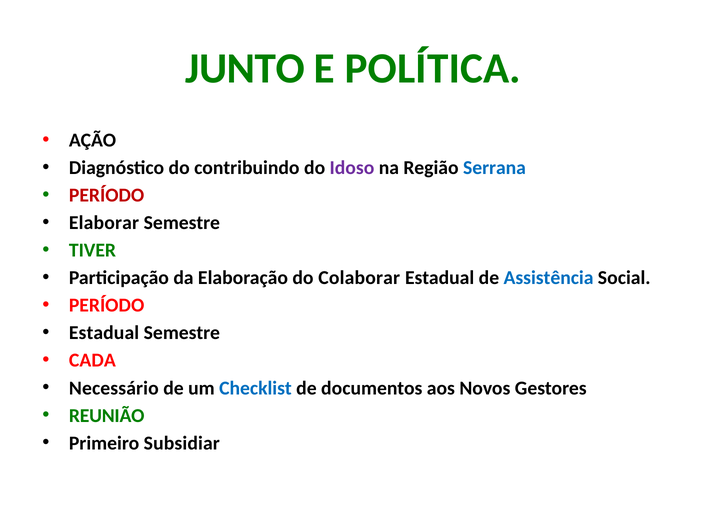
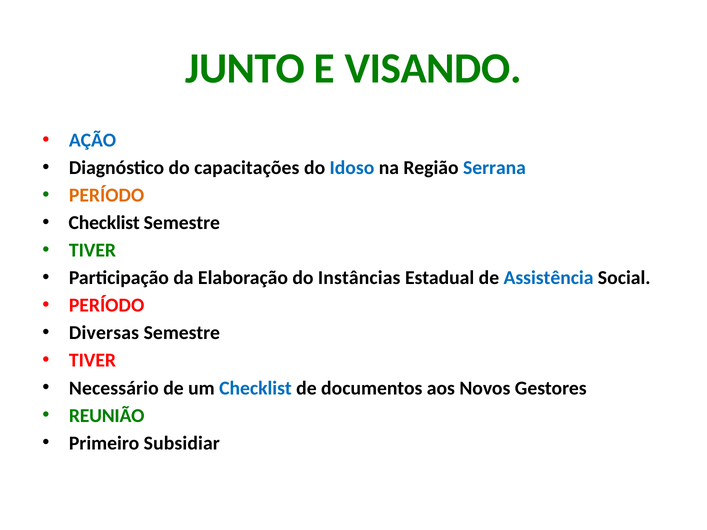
POLÍTICA: POLÍTICA -> VISANDO (433, 68)
AÇÃO colour: black -> blue (93, 140)
contribuindo: contribuindo -> capacitações (247, 168)
Idoso colour: purple -> blue (352, 168)
PERÍODO colour: red -> orange (107, 196)
Elaborar: Elaborar -> Checklist (104, 223)
Colaborar: Colaborar -> Instâncias (359, 278)
Estadual: Estadual -> Diversas (104, 333)
CADA: CADA -> TIVER (92, 361)
